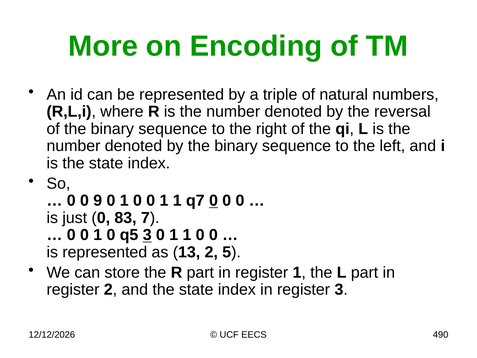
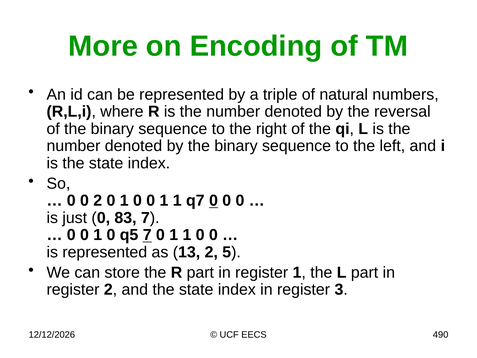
0 9: 9 -> 2 (98, 201)
q5 3: 3 -> 7 (147, 235)
